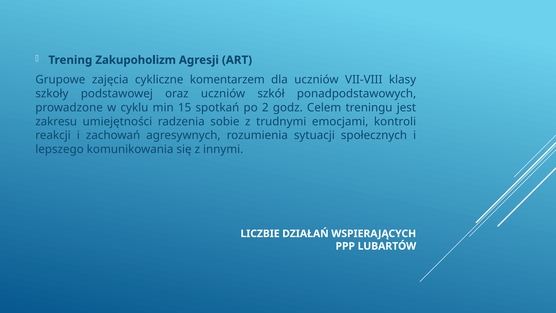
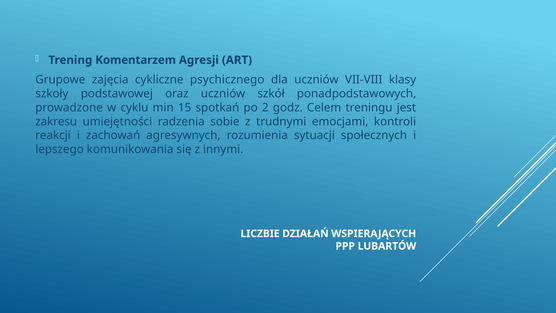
Zakupoholizm: Zakupoholizm -> Komentarzem (136, 60)
komentarzem: komentarzem -> psychicznego (227, 80)
